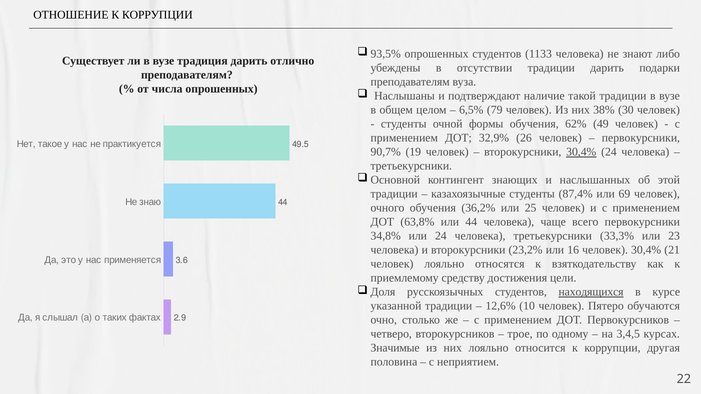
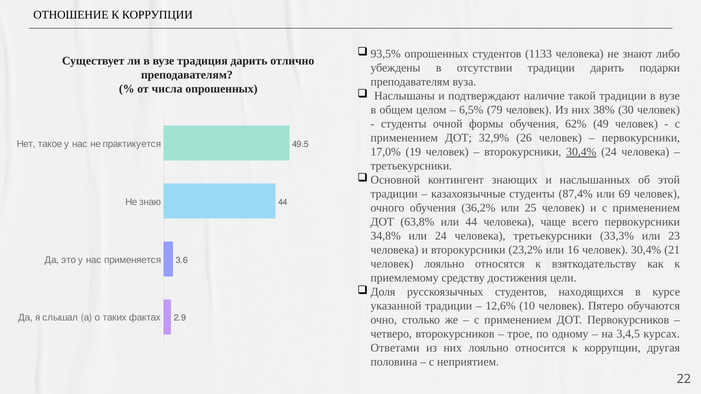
90,7%: 90,7% -> 17,0% (386, 152)
находящихся underline: present -> none (591, 292)
Значимые: Значимые -> Ответами (395, 348)
